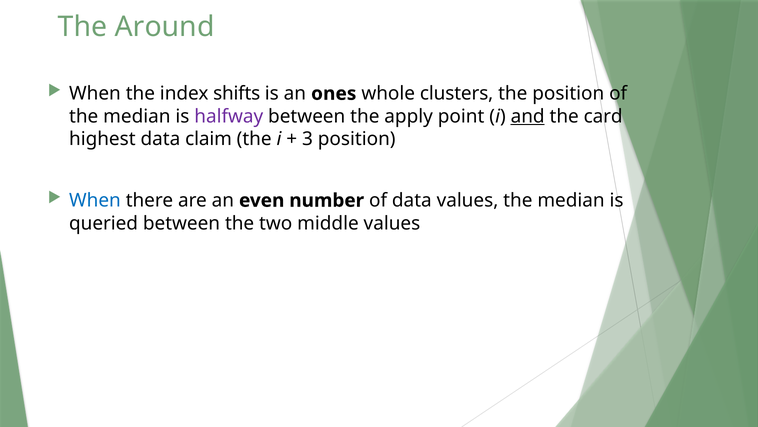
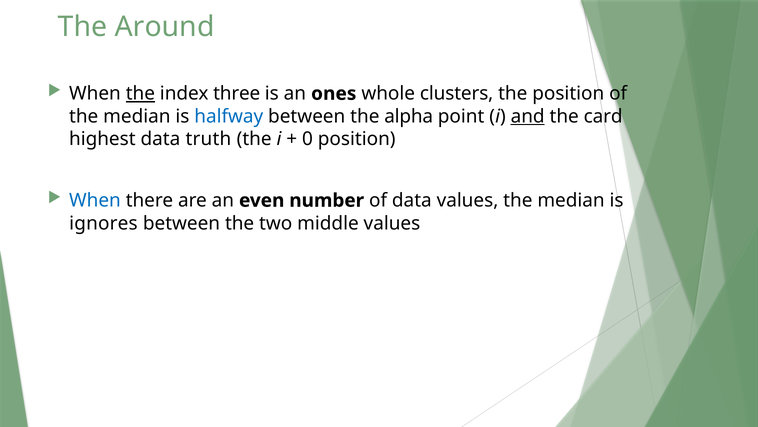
the underline: none -> present (140, 93)
shifts: shifts -> three (237, 93)
halfway colour: purple -> blue (229, 116)
apply: apply -> alpha (409, 116)
claim: claim -> truth (208, 139)
3: 3 -> 0 (308, 139)
queried: queried -> ignores (103, 223)
